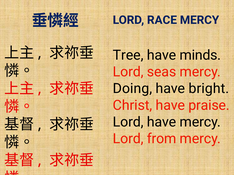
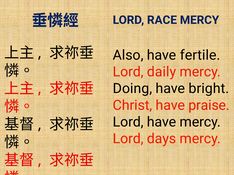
Tree: Tree -> Also (128, 55)
minds: minds -> fertile (200, 55)
seas: seas -> daily (162, 72)
from: from -> days (162, 139)
